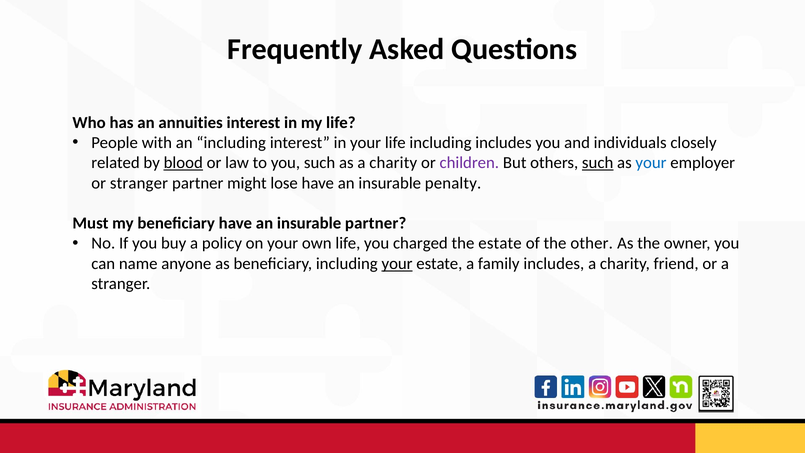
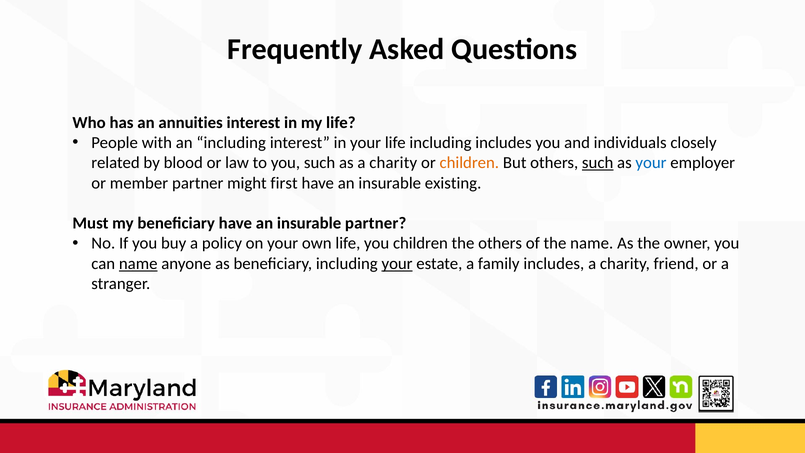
blood underline: present -> none (183, 163)
children colour: purple -> orange (469, 163)
or stranger: stranger -> member (139, 183)
lose: lose -> first (284, 183)
penalty: penalty -> existing (453, 183)
you charged: charged -> children (420, 243)
the estate: estate -> others (500, 243)
the other: other -> name (592, 243)
name underline: none -> present (138, 263)
